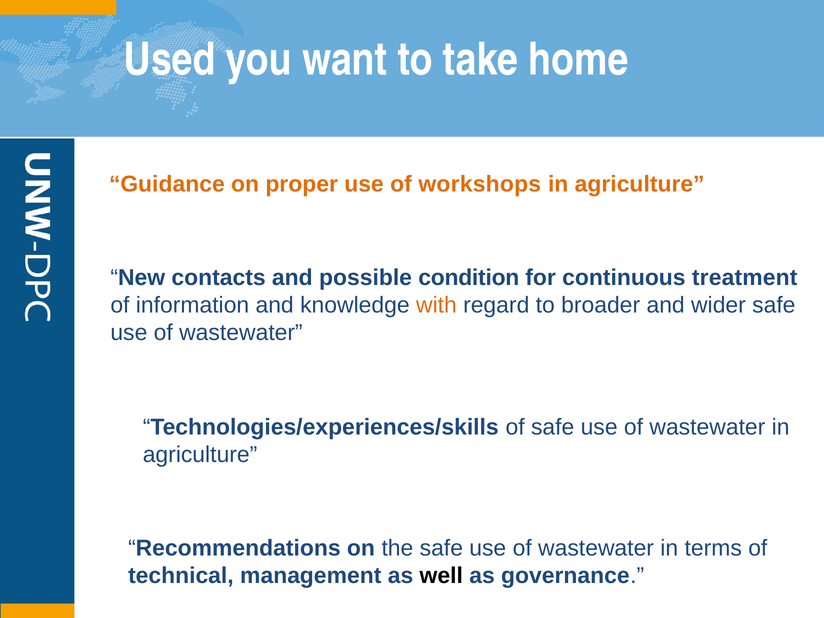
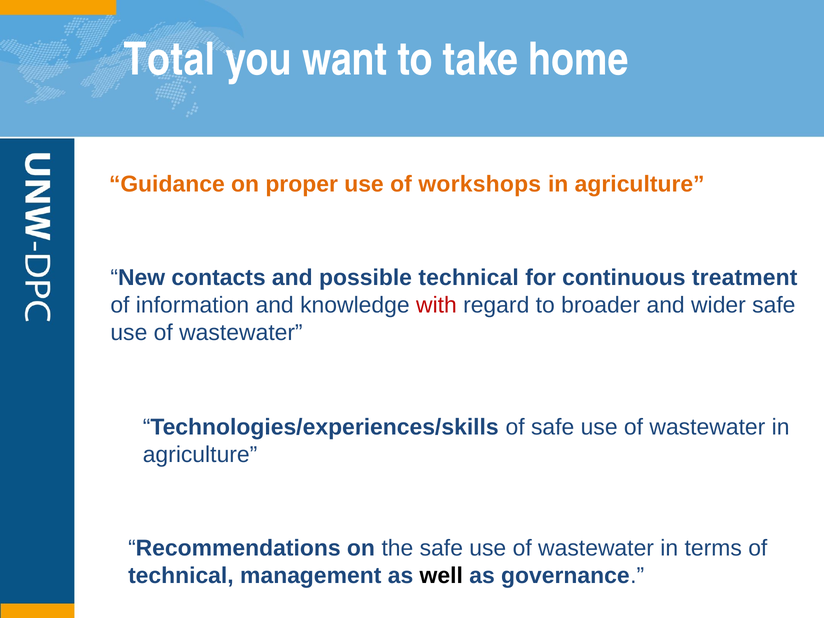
Used: Used -> Total (170, 59)
possible condition: condition -> technical (469, 278)
with colour: orange -> red (436, 305)
